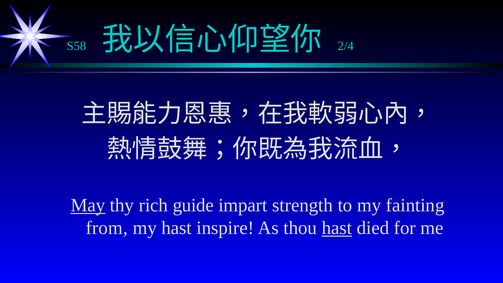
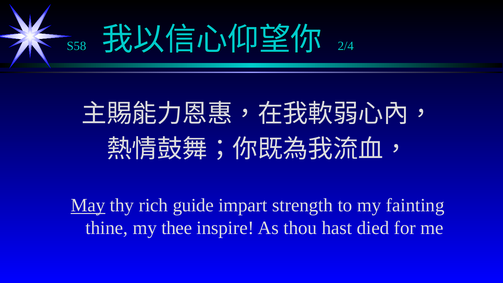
from: from -> thine (107, 228)
my hast: hast -> thee (177, 228)
hast underline: present -> none (337, 228)
